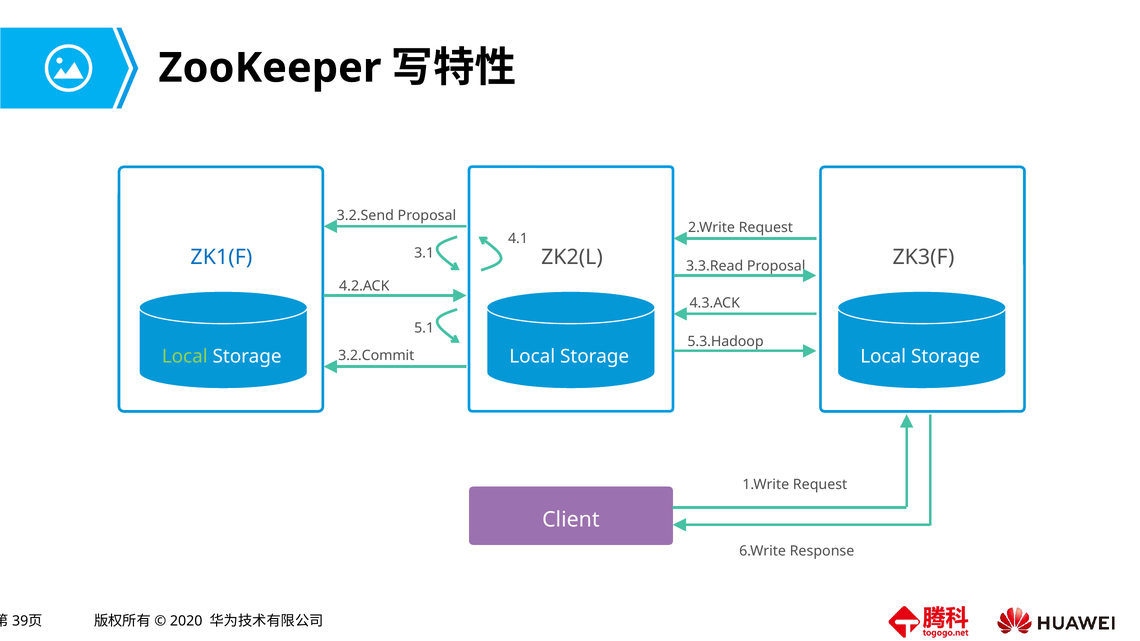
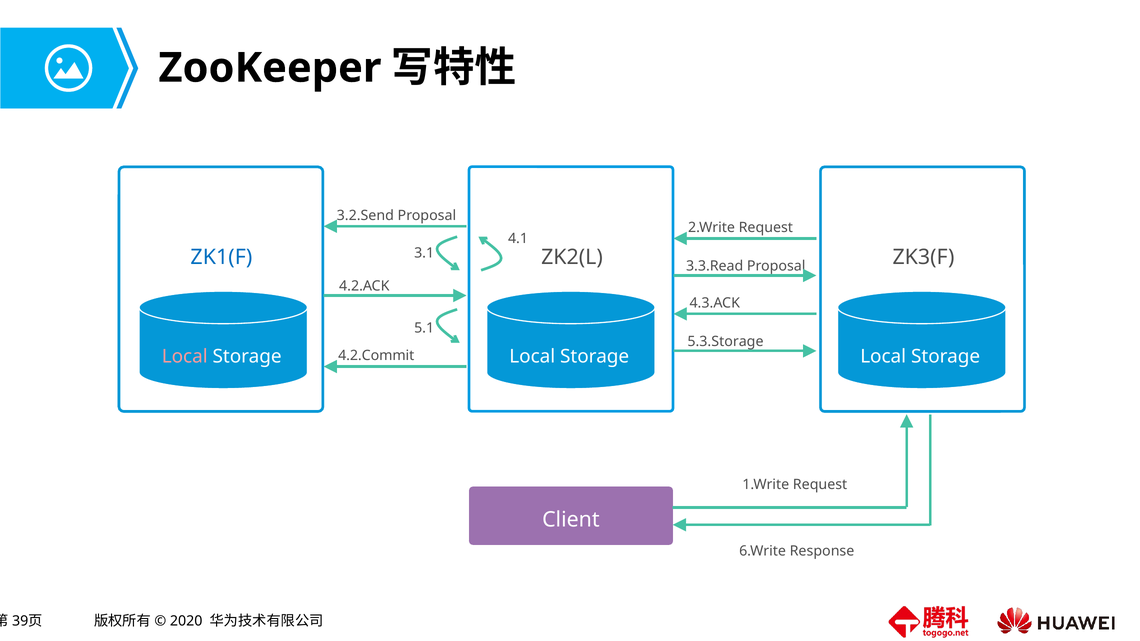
5.3.Hadoop: 5.3.Hadoop -> 5.3.Storage (725, 342)
Local colour: light green -> pink (185, 357)
3.2.Commit: 3.2.Commit -> 4.2.Commit (376, 356)
